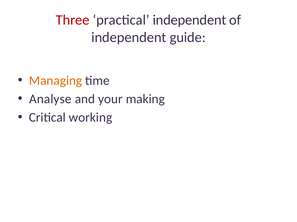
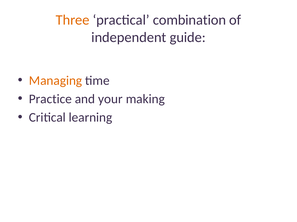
Three colour: red -> orange (73, 20)
practical independent: independent -> combination (189, 20)
Analyse: Analyse -> Practice (50, 99)
working: working -> learning (91, 118)
